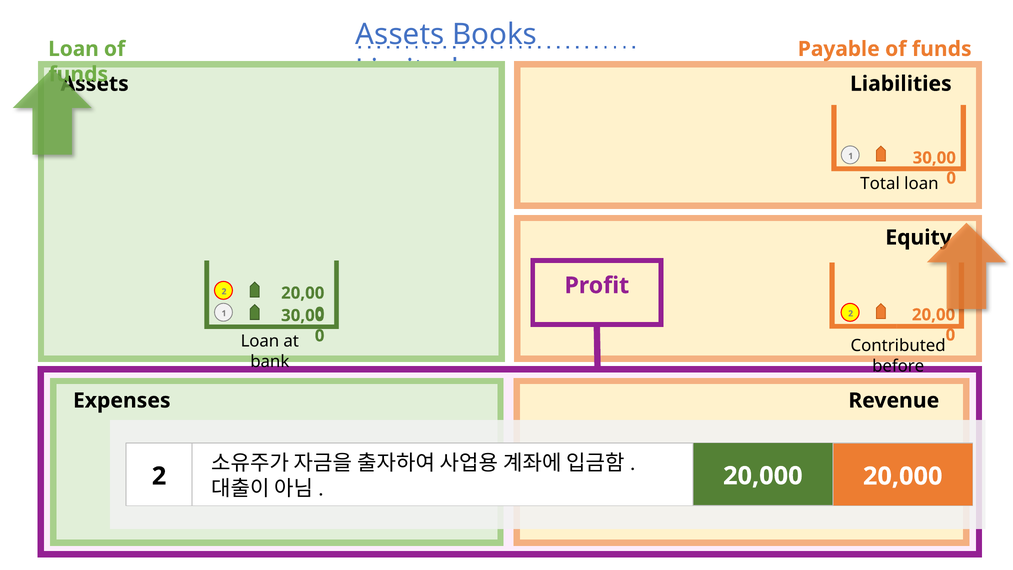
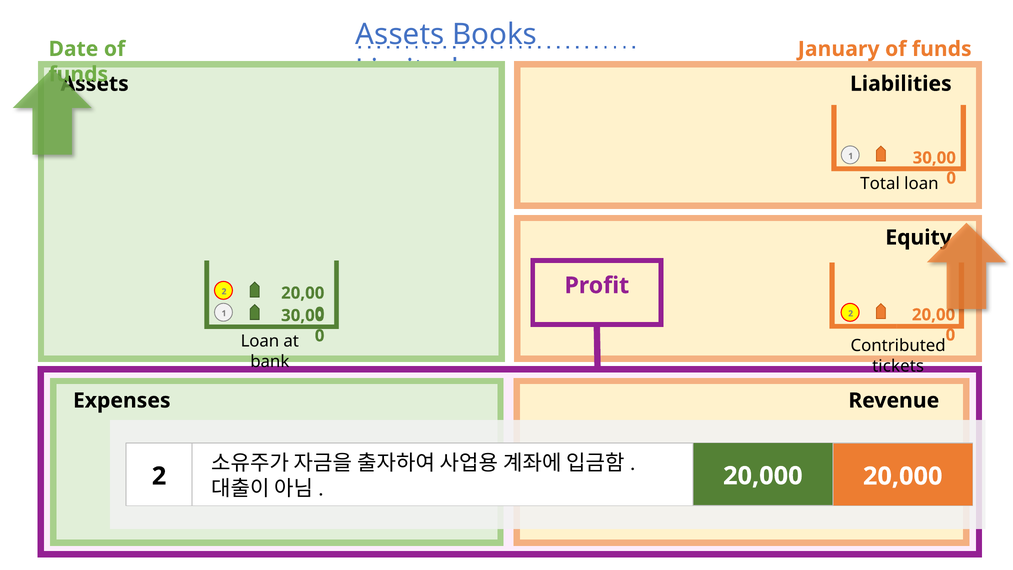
Loan: Loan -> Date (73, 49)
Payable: Payable -> January (839, 49)
before: before -> tickets (898, 366)
